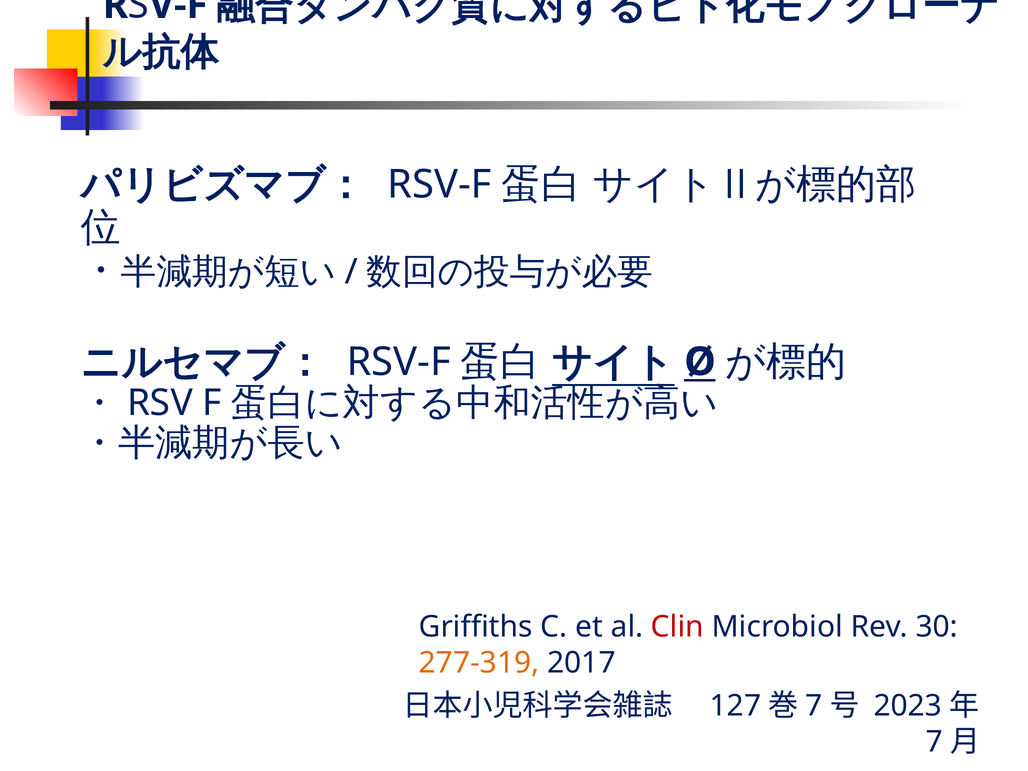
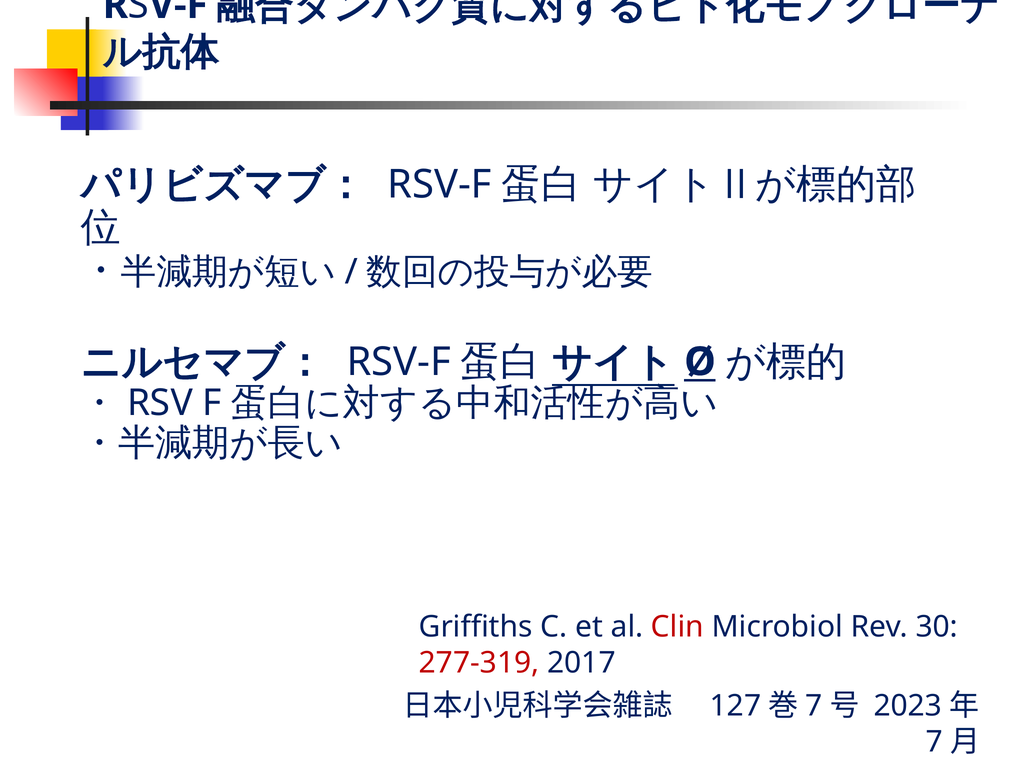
277-319 colour: orange -> red (479, 663)
